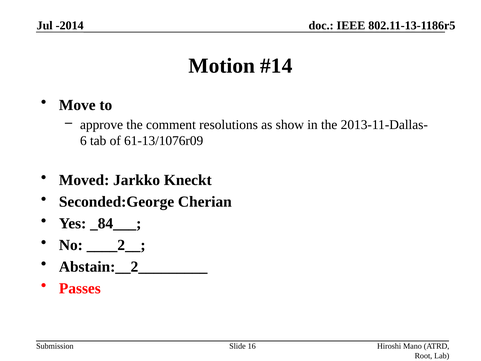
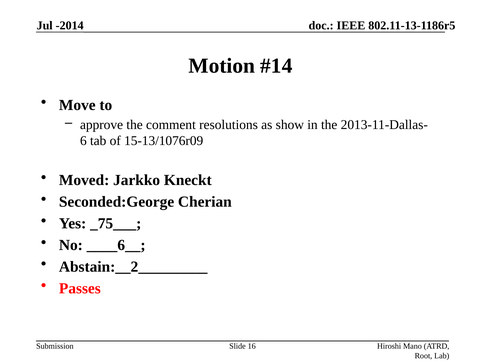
61-13/1076r09: 61-13/1076r09 -> 15-13/1076r09 (164, 141)
_84___: _84___ -> _75___ (116, 223)
____2__: ____2__ -> ____6__ (116, 245)
